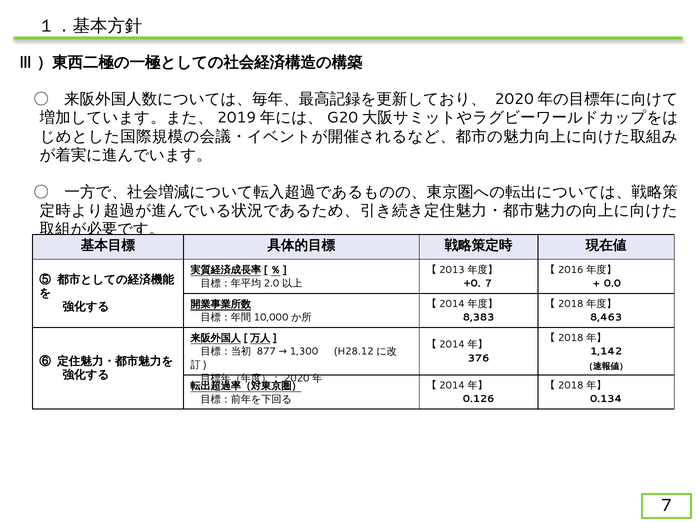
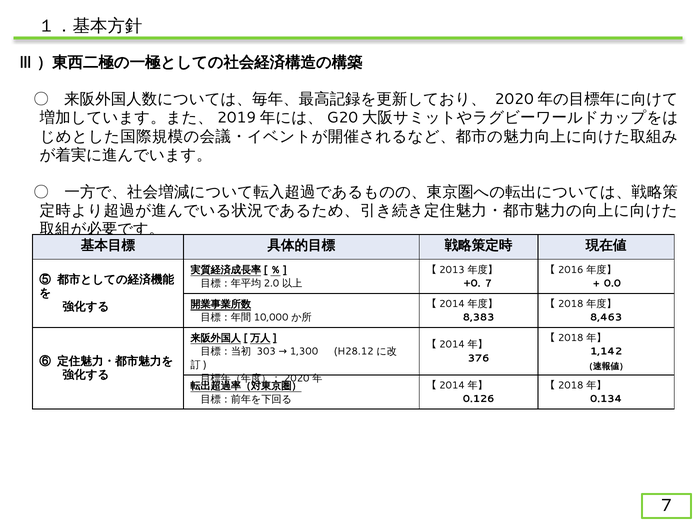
877: 877 -> 303 (266, 351)
